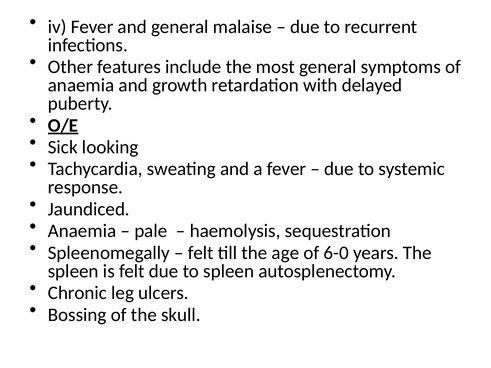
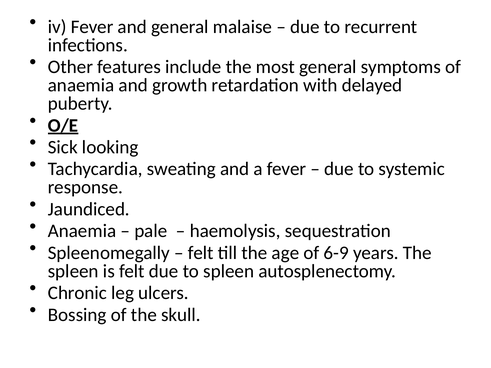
6-0: 6-0 -> 6-9 (336, 253)
